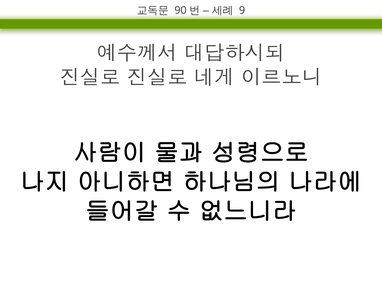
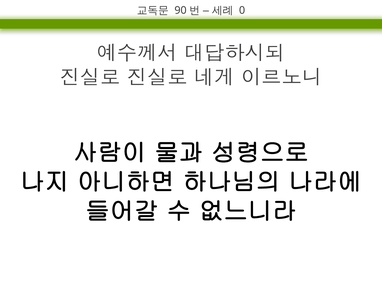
9: 9 -> 0 (242, 10)
